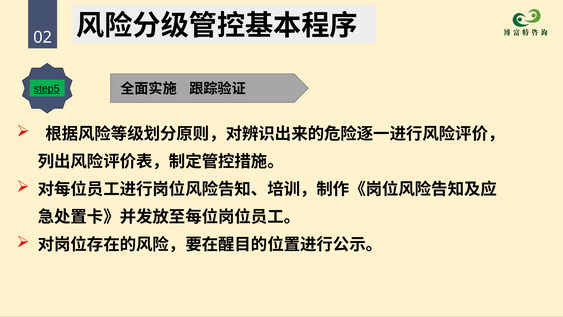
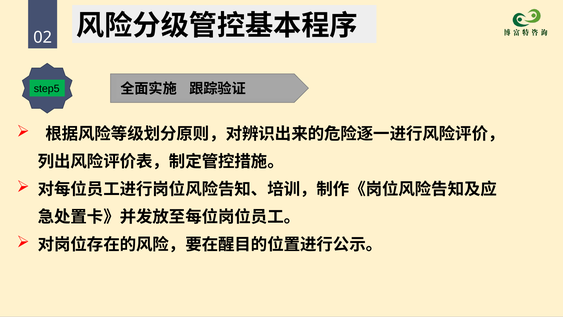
step5 underline: present -> none (47, 89)
